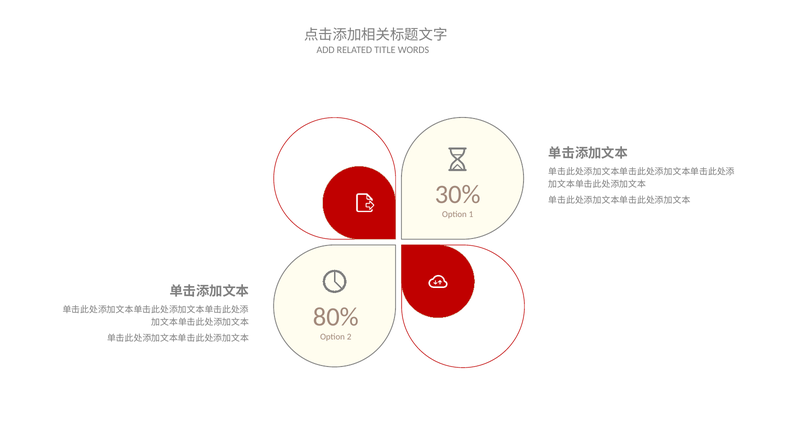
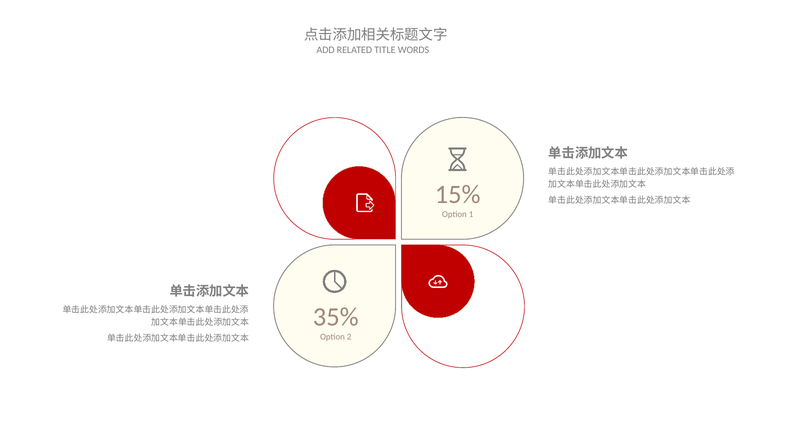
30%: 30% -> 15% (458, 194)
80%: 80% -> 35% (336, 317)
